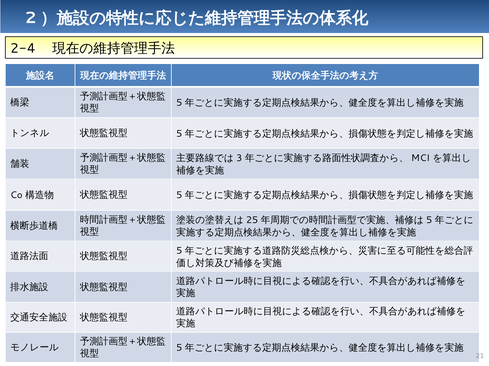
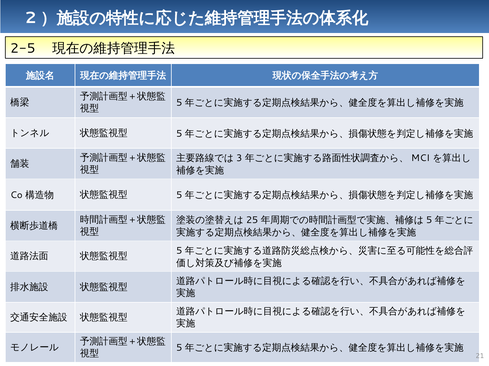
2-4: 2-4 -> 2-5 (23, 48)
